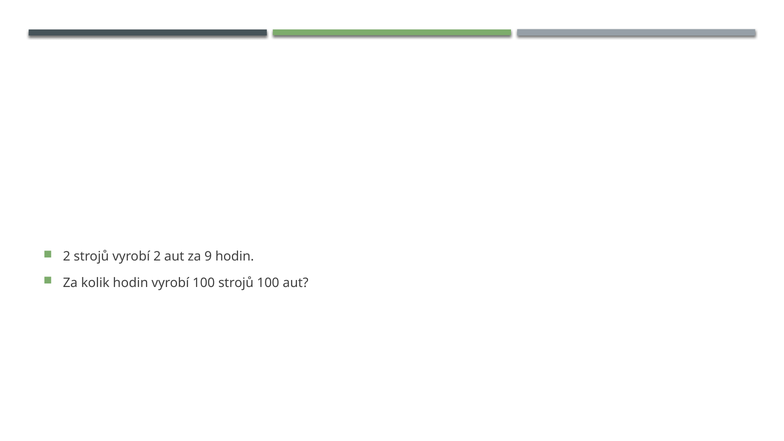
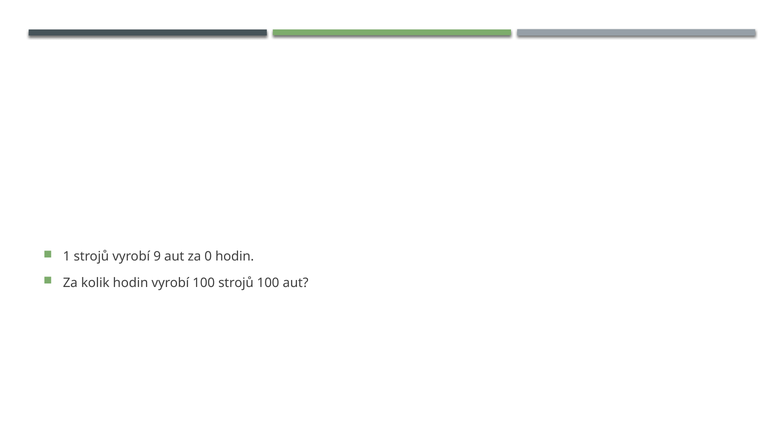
2: 2 -> 1 (67, 257)
vyrobí 2: 2 -> 9 (157, 257)
9: 9 -> 0 (208, 257)
